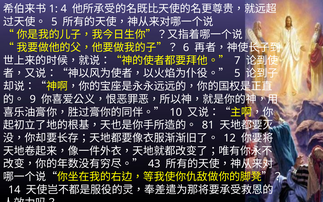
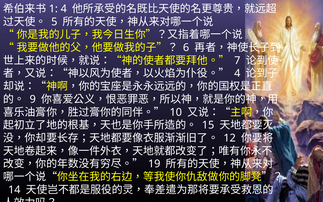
5: 5 -> 4 (237, 73)
81: 81 -> 15 (208, 125)
43: 43 -> 19 (154, 164)
